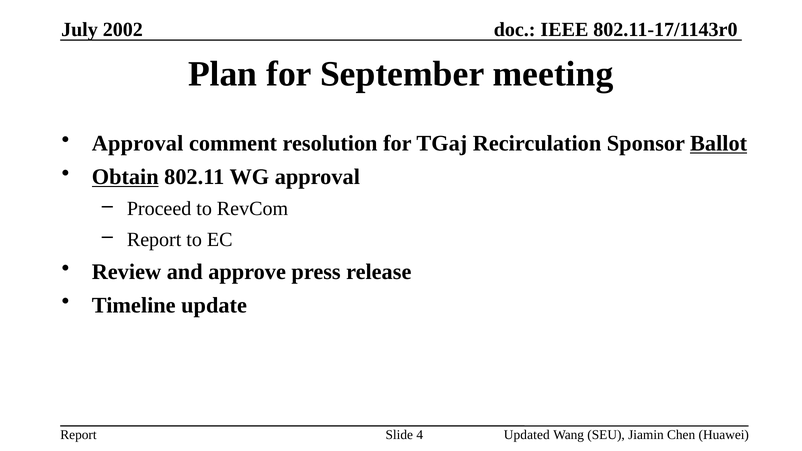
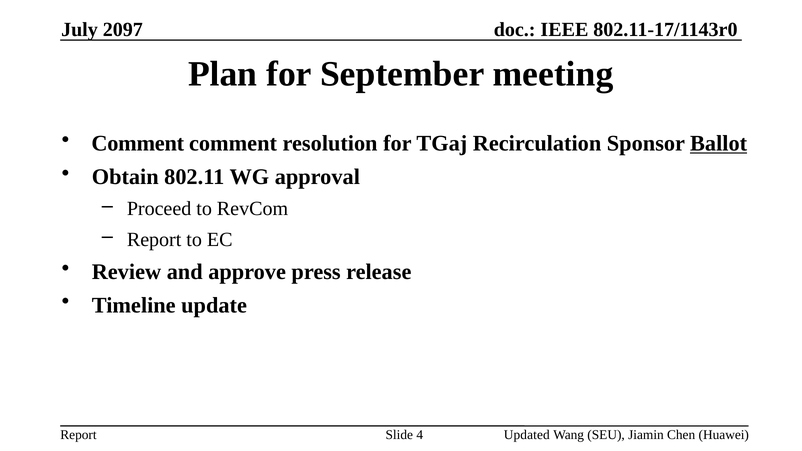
2002: 2002 -> 2097 (123, 30)
Approval: Approval -> Comment (138, 143)
Obtain underline: present -> none (125, 177)
